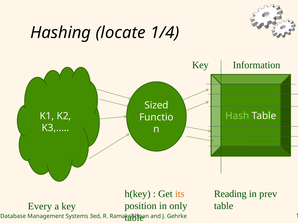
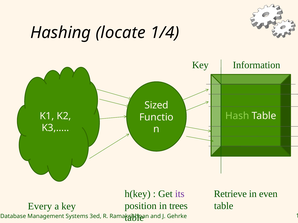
its colour: orange -> purple (180, 194)
Reading: Reading -> Retrieve (230, 194)
prev: prev -> even (268, 194)
only: only -> trees (178, 206)
